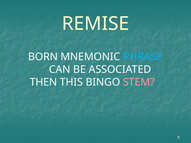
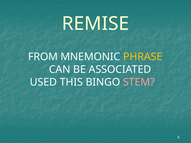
BORN: BORN -> FROM (43, 57)
PHRASE colour: light blue -> yellow (143, 57)
THEN: THEN -> USED (43, 82)
